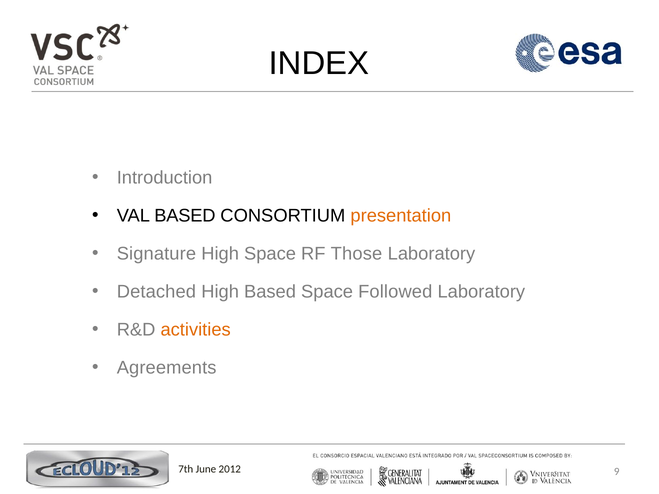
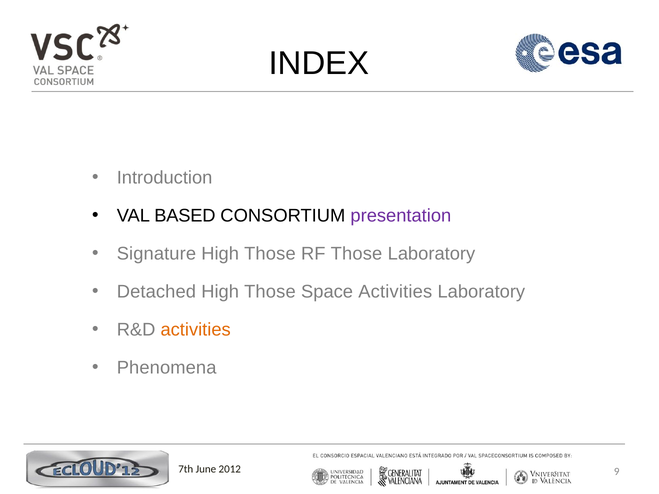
presentation colour: orange -> purple (401, 216)
Space: Space -> Those (270, 254)
Based: Based -> Those (270, 292)
Space Followed: Followed -> Activities (395, 292)
Agreements: Agreements -> Phenomena (167, 368)
